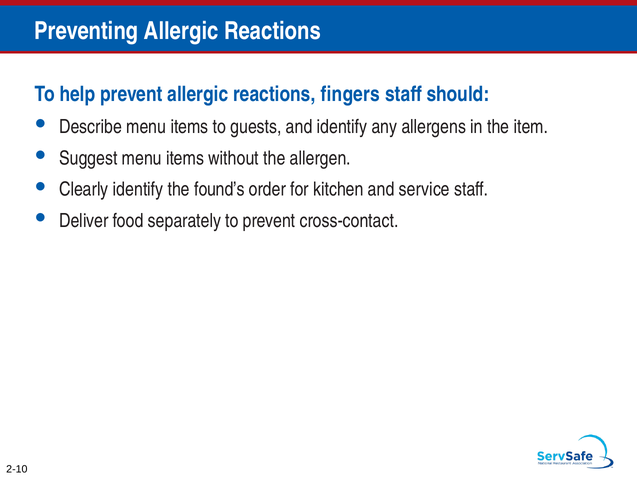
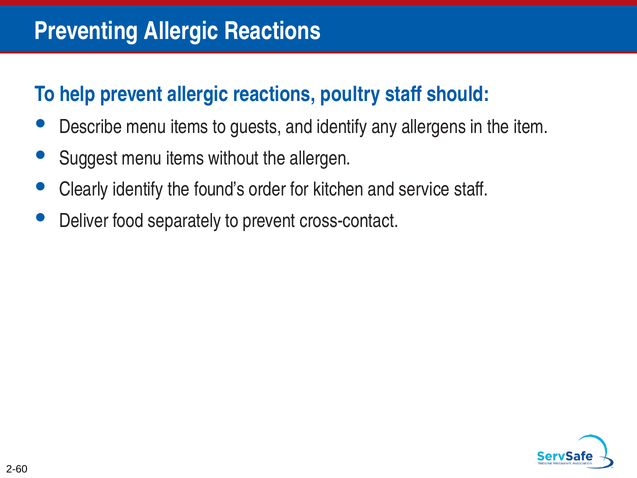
fingers: fingers -> poultry (350, 94)
2-10: 2-10 -> 2-60 (17, 469)
